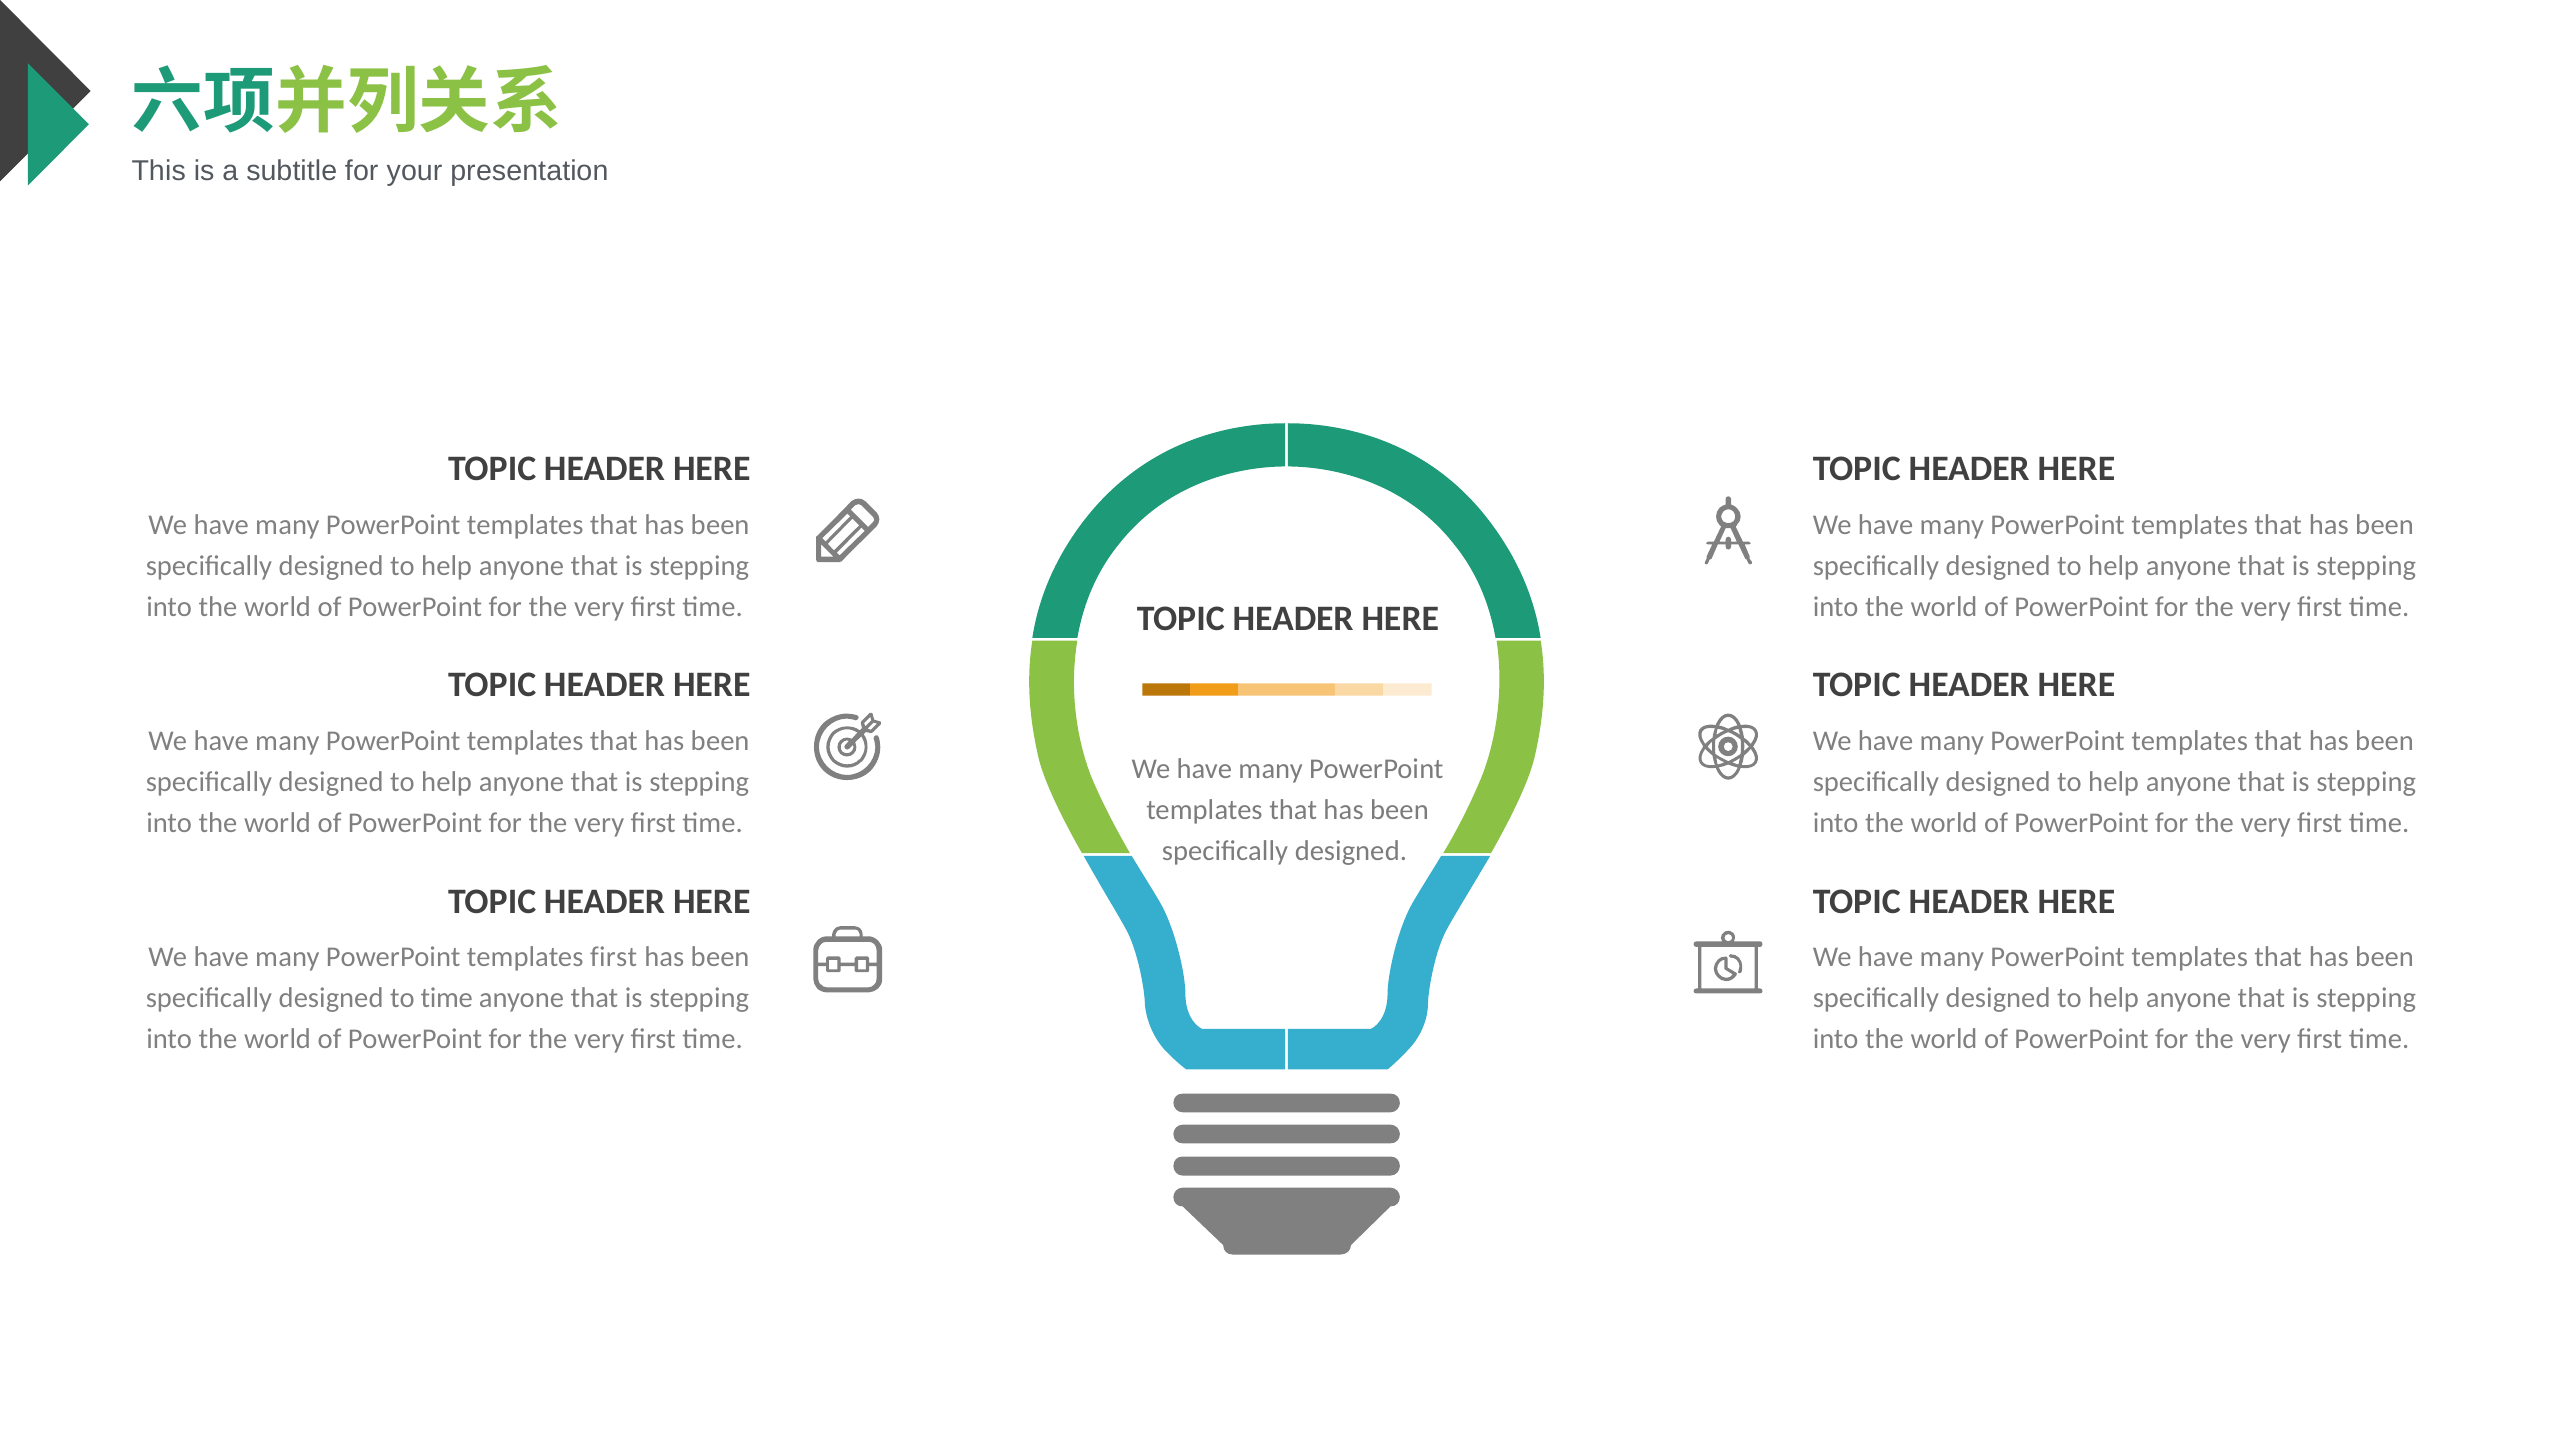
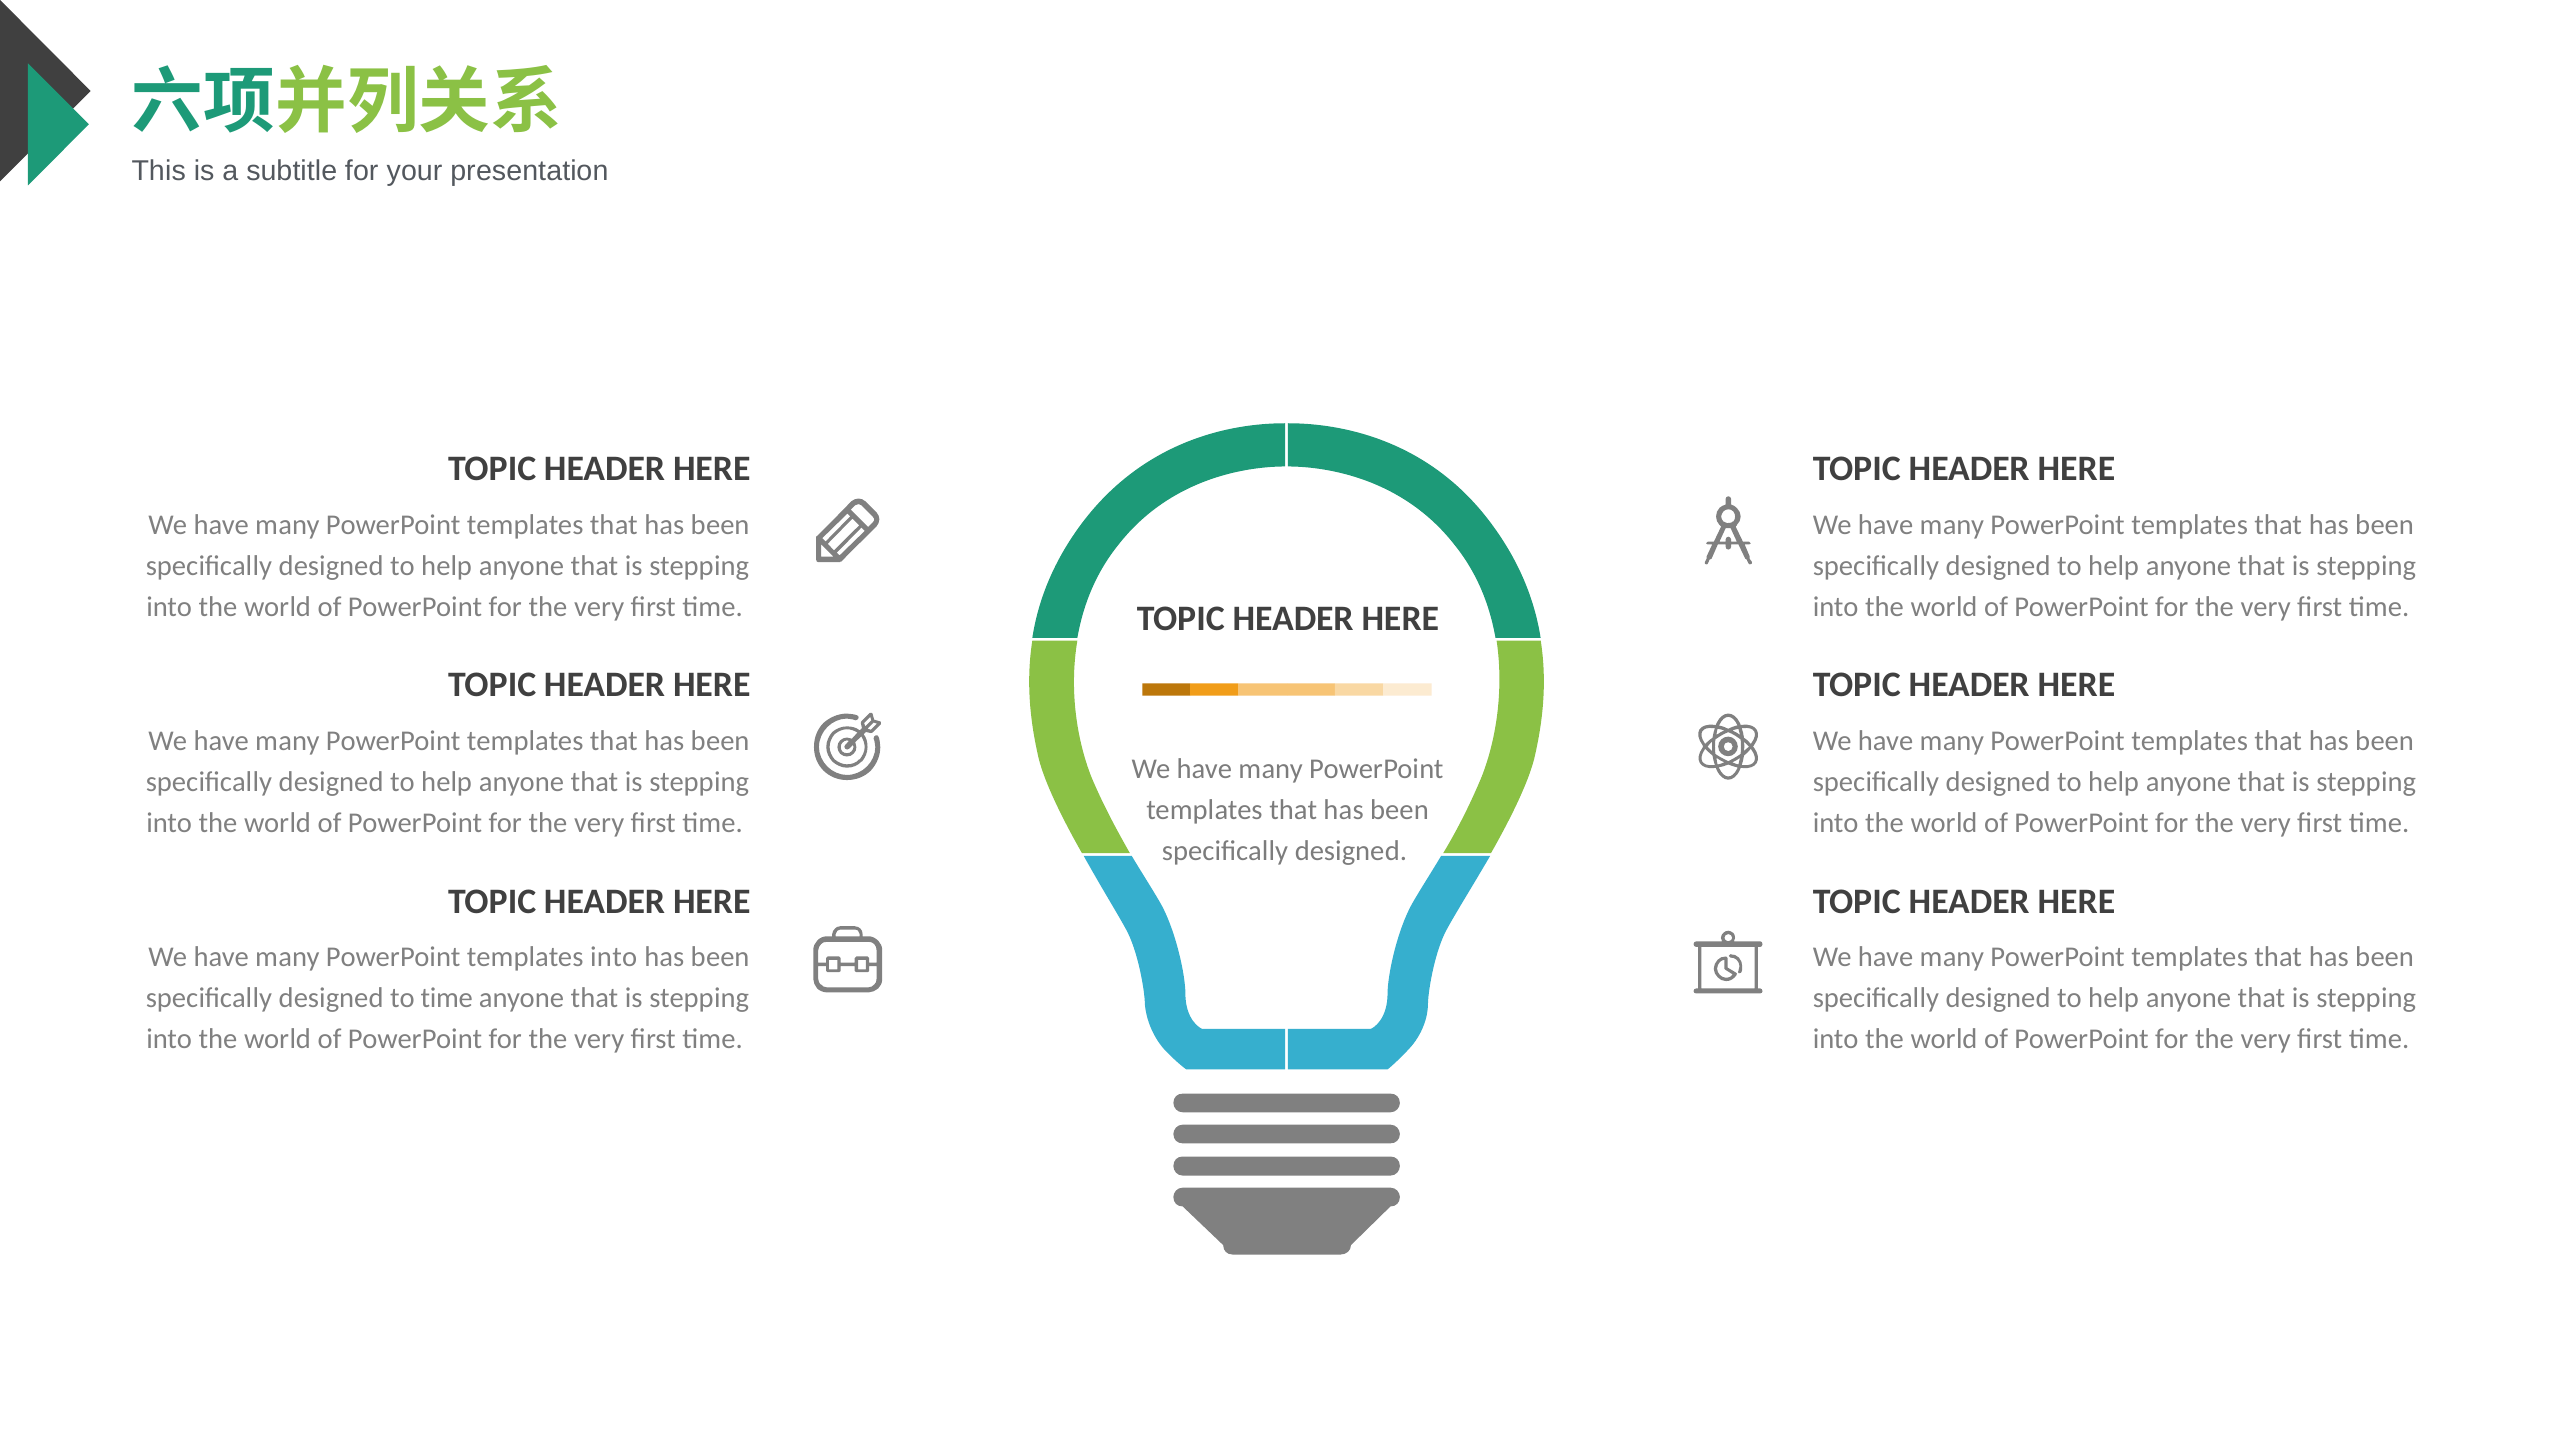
templates first: first -> into (614, 957)
